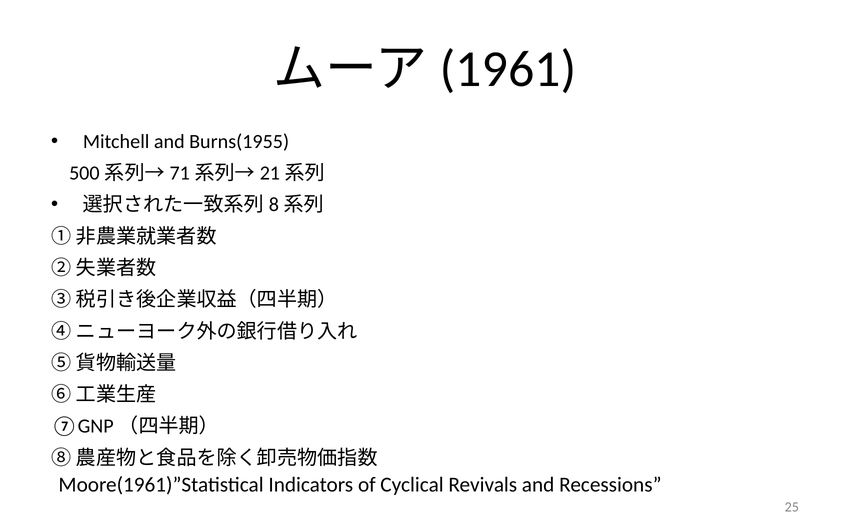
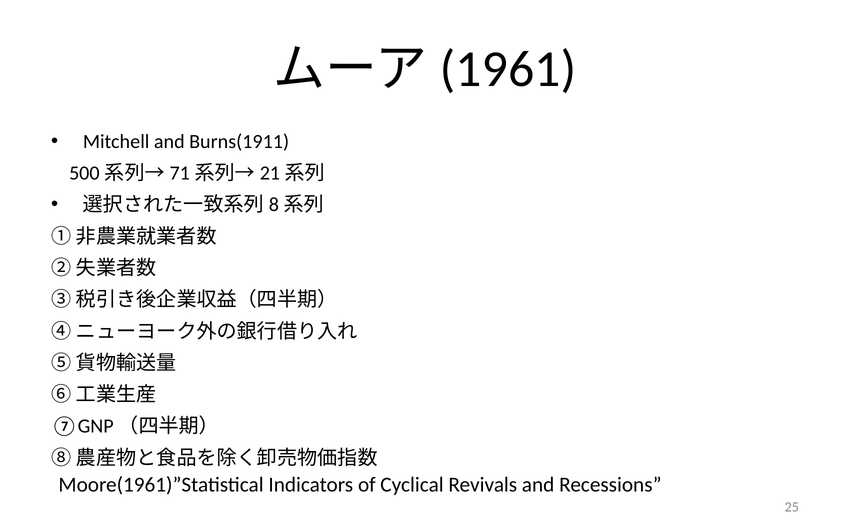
Burns(1955: Burns(1955 -> Burns(1911 (239, 142)
